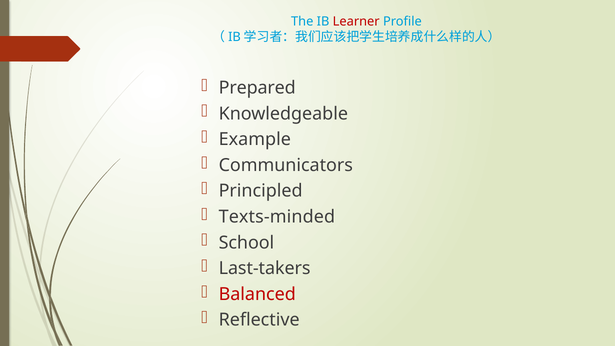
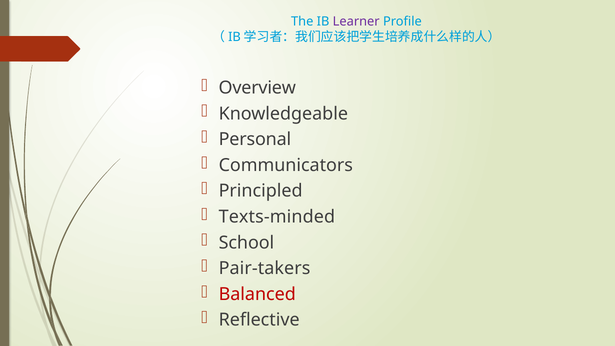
Learner colour: red -> purple (356, 21)
Prepared: Prepared -> Overview (257, 88)
Example: Example -> Personal (255, 139)
Last-takers: Last-takers -> Pair-takers (265, 268)
